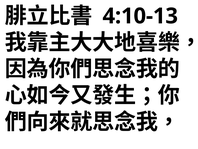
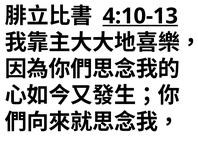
4:10-13 underline: none -> present (140, 16)
